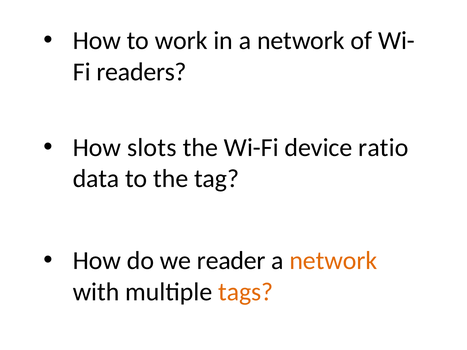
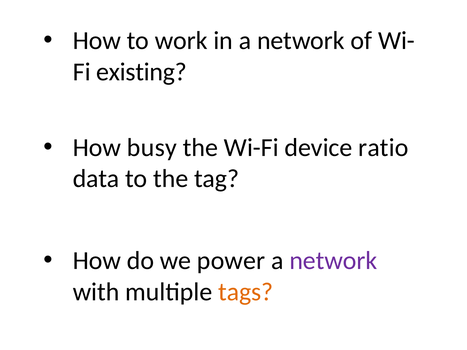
readers: readers -> existing (142, 72)
slots: slots -> busy (152, 148)
reader: reader -> power (231, 261)
network colour: orange -> purple (333, 261)
